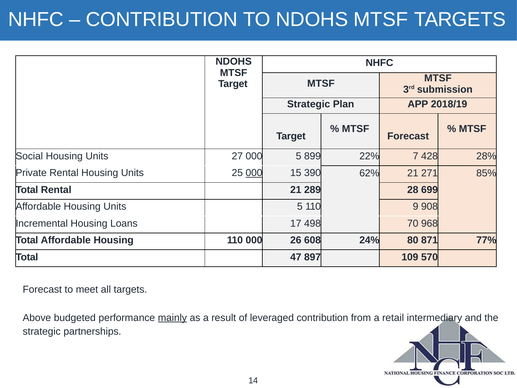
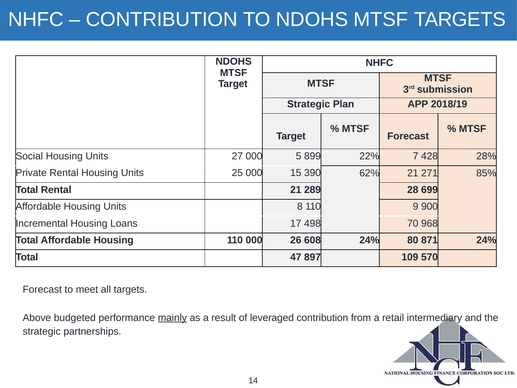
000 underline: present -> none (254, 173)
Units 5: 5 -> 8 (300, 206)
908: 908 -> 900 (429, 206)
871 77%: 77% -> 24% (486, 240)
